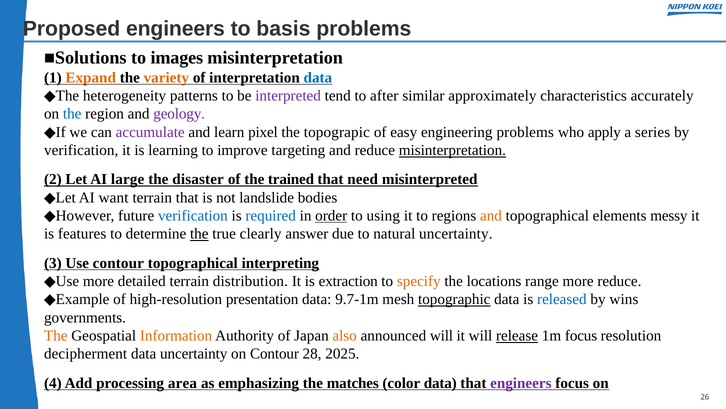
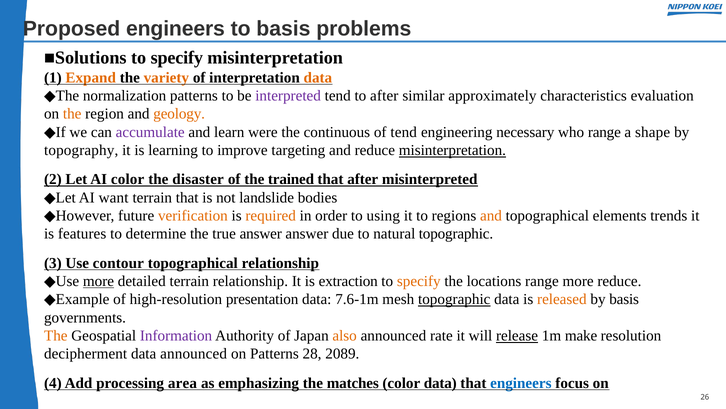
■Solutions to images: images -> specify (177, 58)
data colour: blue -> orange (318, 77)
heterogeneity: heterogeneity -> normalization (125, 96)
accurately: accurately -> evaluation (662, 96)
the colour: blue -> orange (72, 114)
geology colour: purple -> orange (179, 114)
pixel: pixel -> were (263, 132)
topograpic: topograpic -> continuous (337, 132)
of easy: easy -> tend (404, 132)
engineering problems: problems -> necessary (525, 132)
who apply: apply -> range (604, 132)
series: series -> shape (653, 132)
verification: verification -> topography (81, 150)
AI large: large -> color (128, 179)
that need: need -> after (363, 179)
verification colour: blue -> orange (193, 215)
required colour: blue -> orange (271, 215)
order underline: present -> none (331, 215)
messy: messy -> trends (669, 215)
the underline: present -> none (199, 234)
true clearly: clearly -> answer (261, 234)
natural uncertainty: uncertainty -> topographic (456, 234)
topographical interpreting: interpreting -> relationship (280, 263)
more underline: none -> present (99, 281)
terrain distribution: distribution -> relationship (250, 281)
9.7-1m: 9.7-1m -> 7.6-1m (357, 299)
released colour: blue -> orange (562, 299)
by wins: wins -> basis (624, 299)
Information colour: orange -> purple (176, 335)
announced will: will -> rate (441, 335)
1m focus: focus -> make (581, 335)
data uncertainty: uncertainty -> announced (194, 353)
on Contour: Contour -> Patterns (274, 353)
2025: 2025 -> 2089 (342, 353)
engineers colour: purple -> blue (521, 382)
